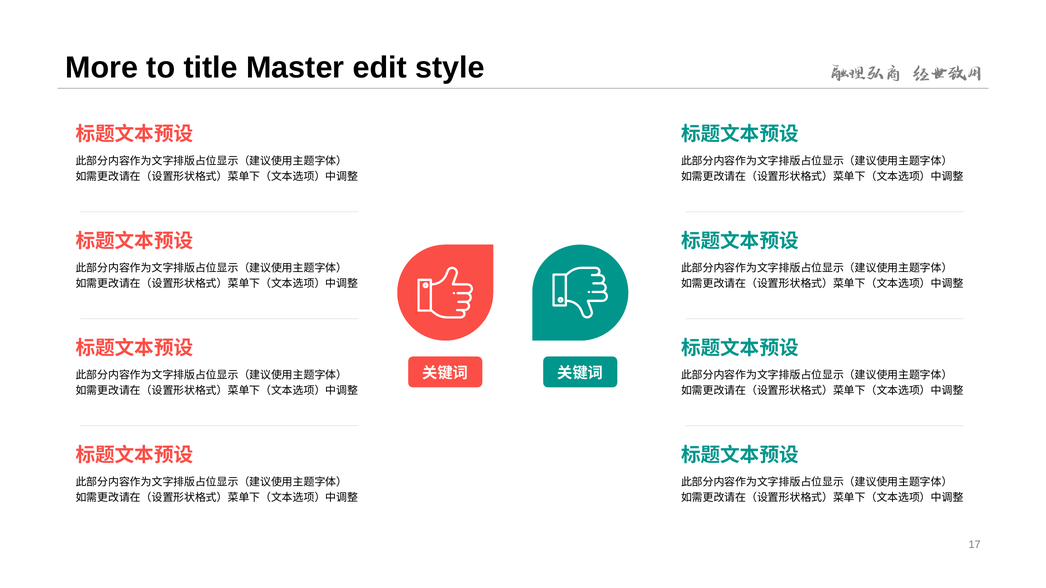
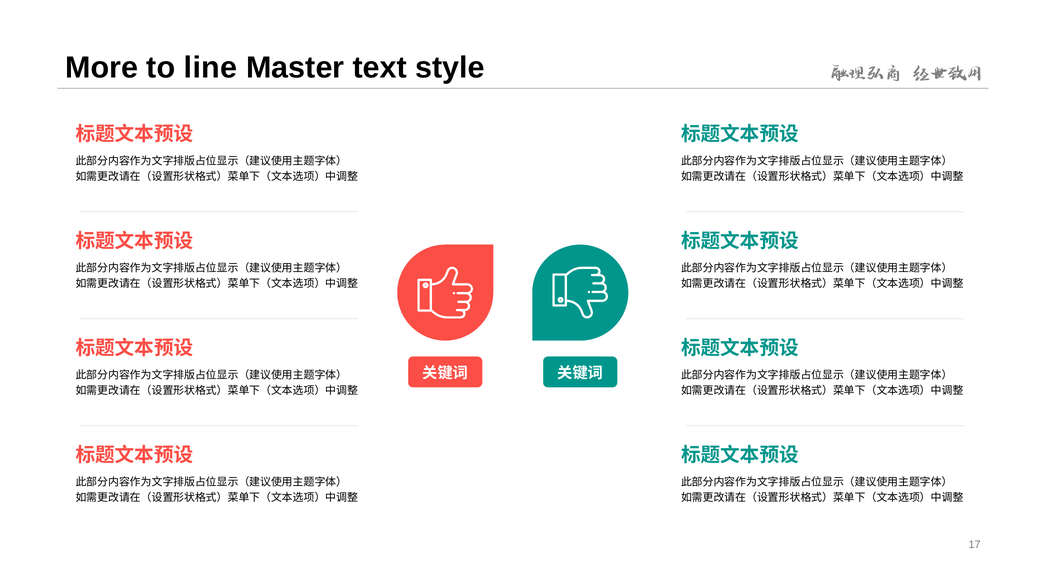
title: title -> line (210, 68)
edit: edit -> text (380, 68)
